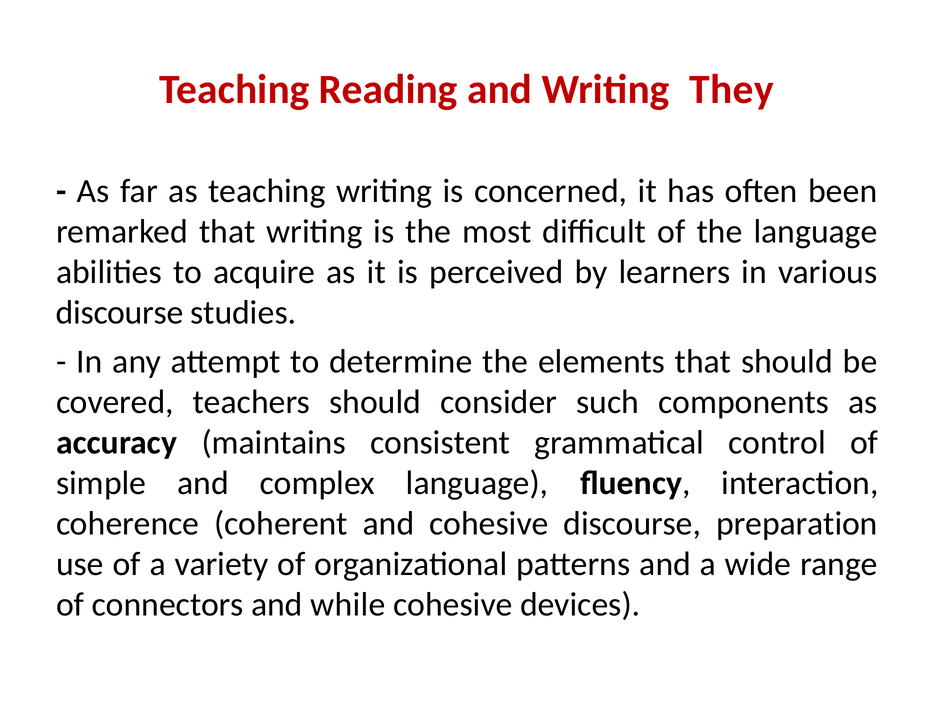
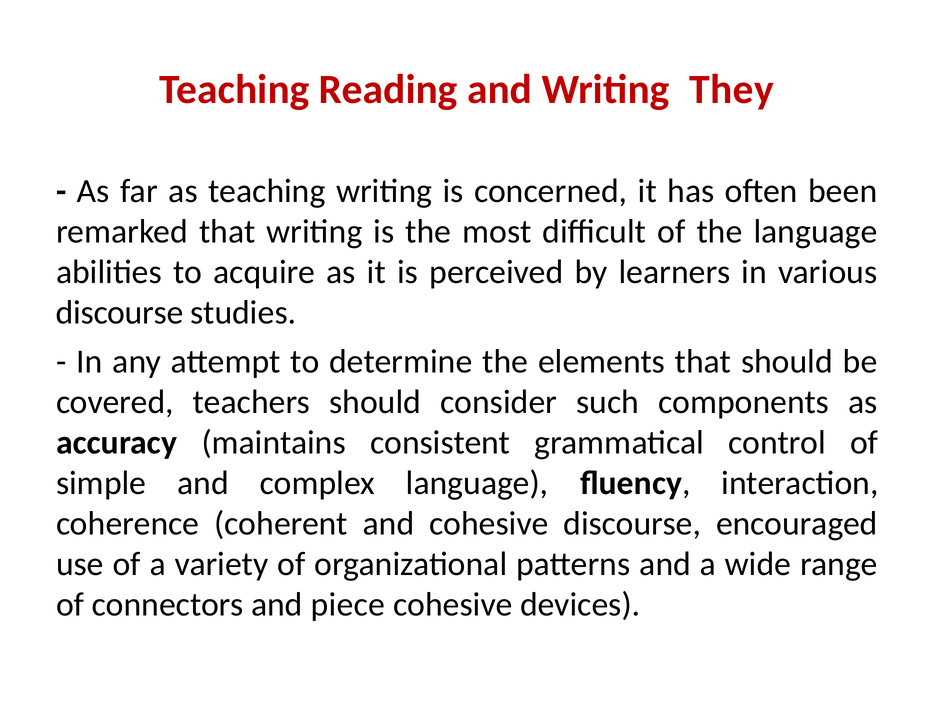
preparation: preparation -> encouraged (797, 523)
while: while -> piece (348, 604)
